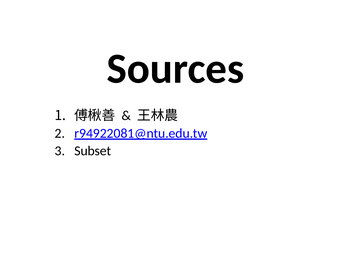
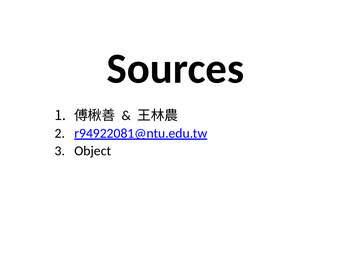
Subset: Subset -> Object (93, 151)
